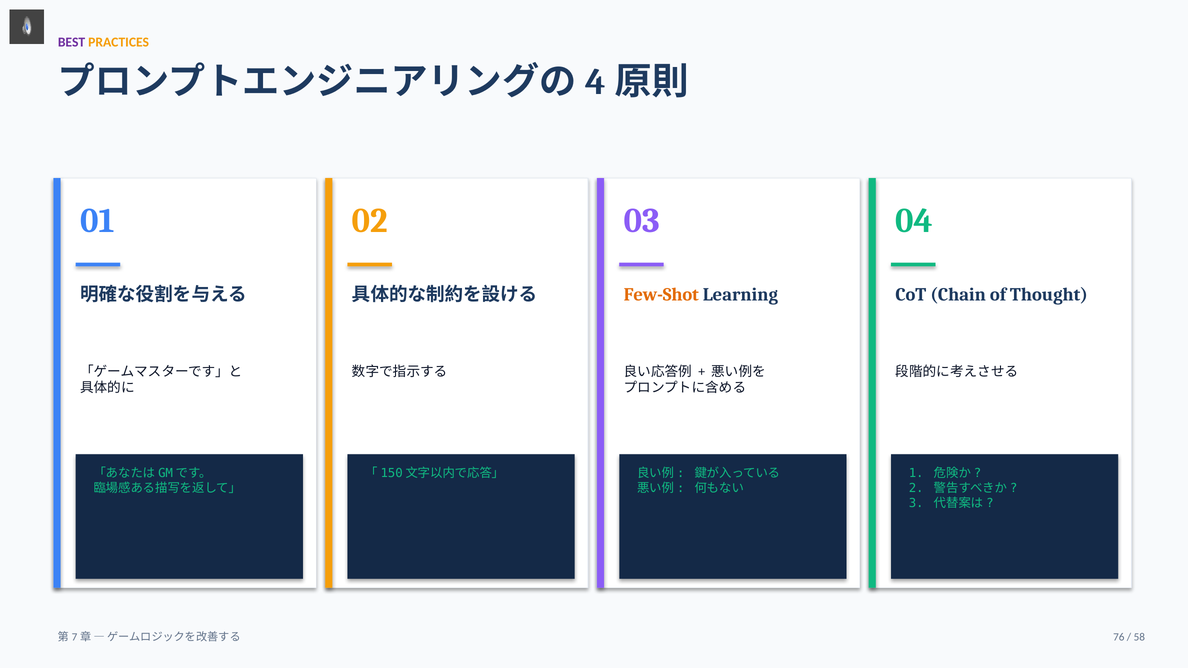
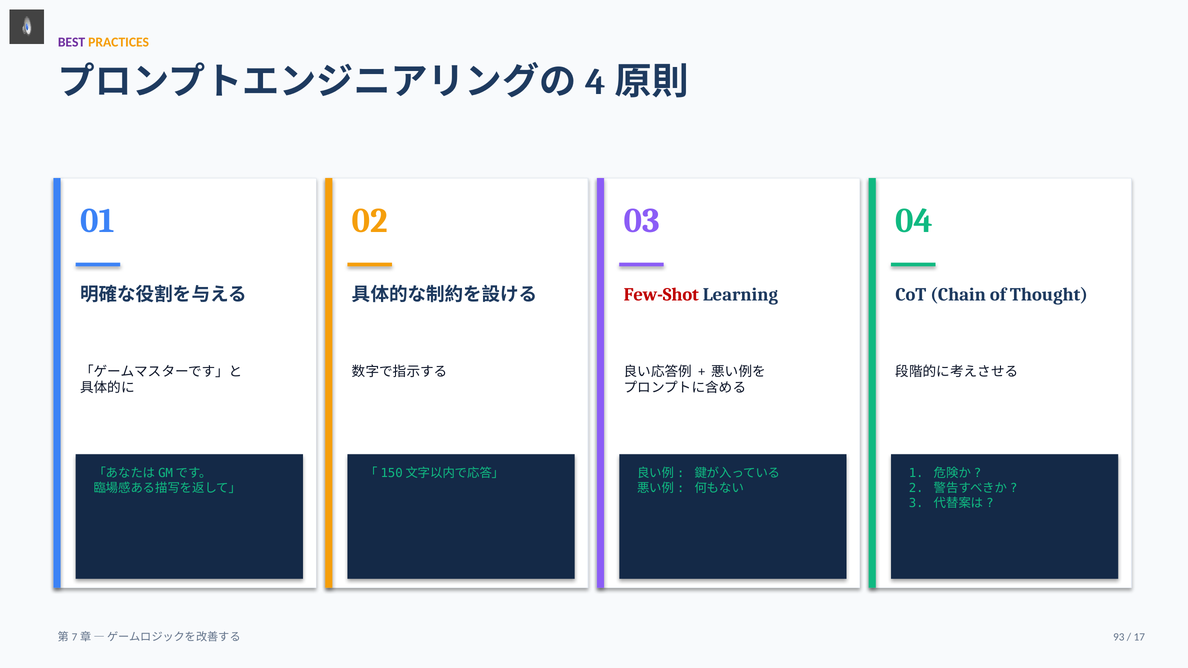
Few-Shot colour: orange -> red (661, 295)
76: 76 -> 93 (1119, 637)
58: 58 -> 17 (1139, 637)
